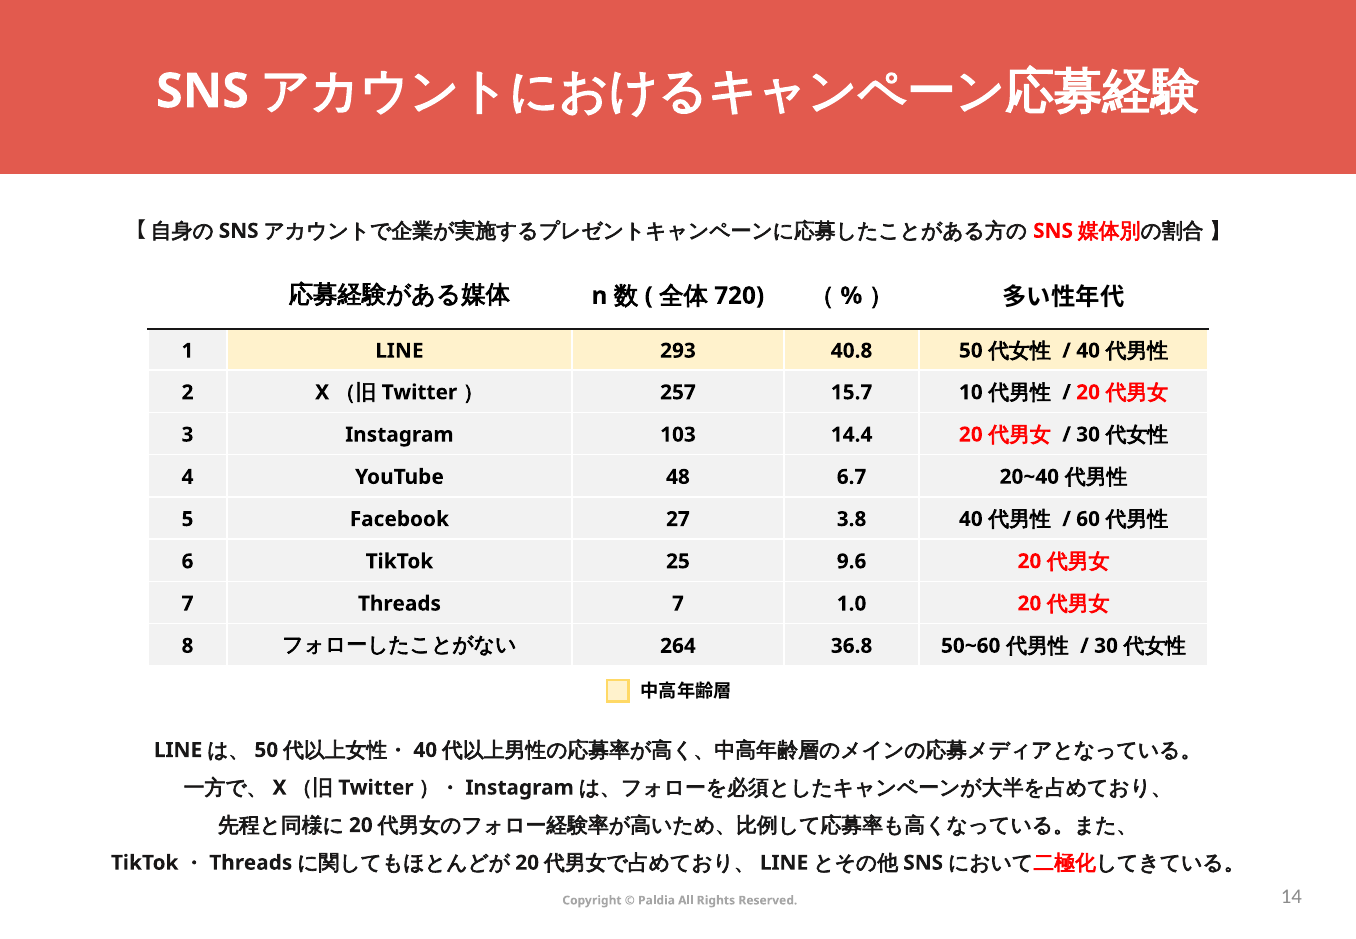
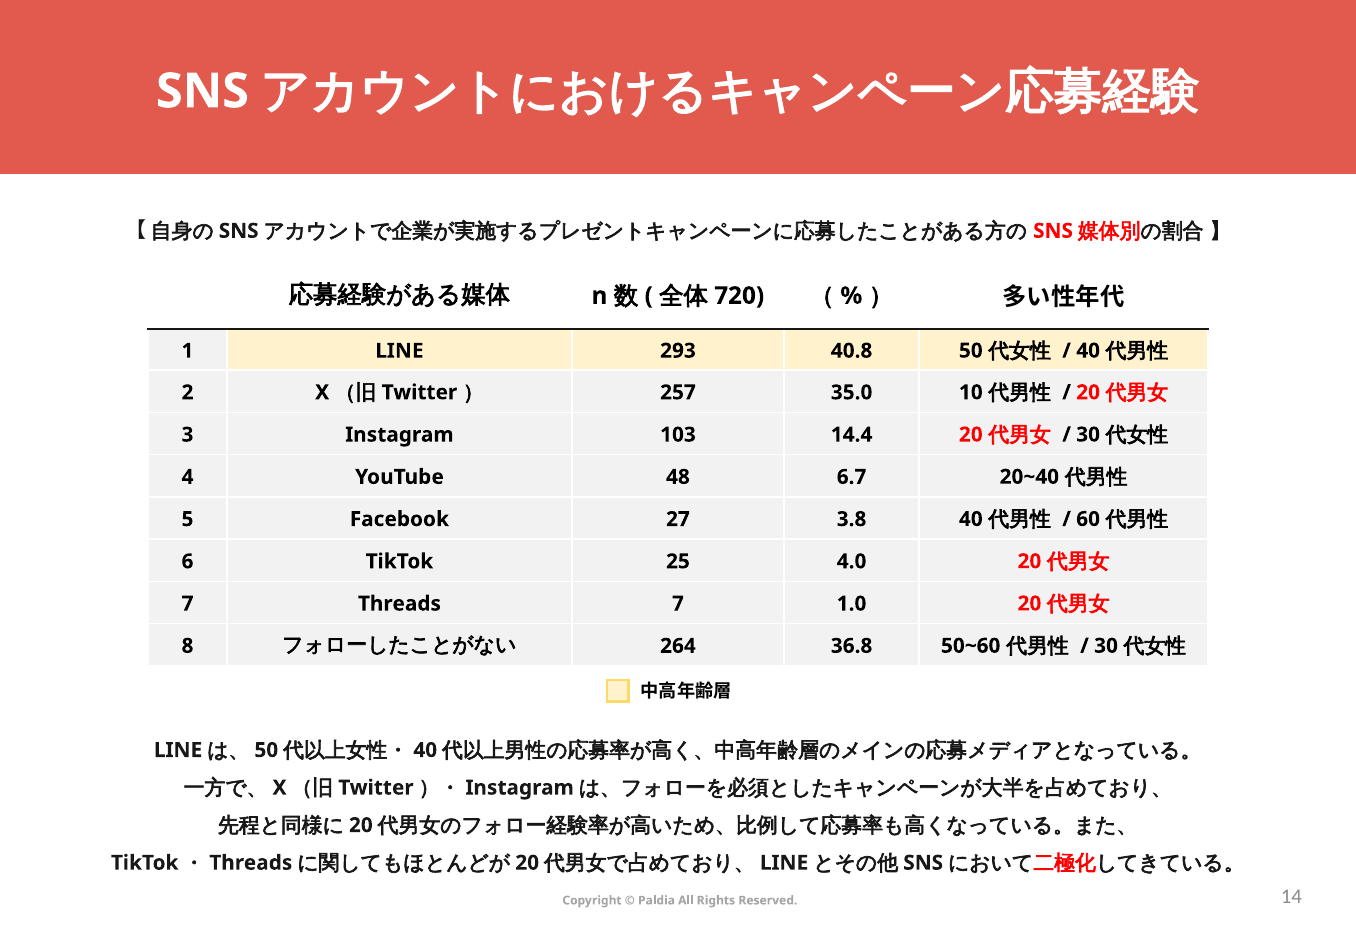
15.7: 15.7 -> 35.0 (852, 392)
9.6: 9.6 -> 4.0 (852, 561)
